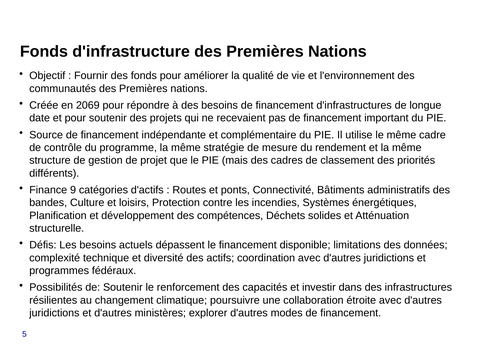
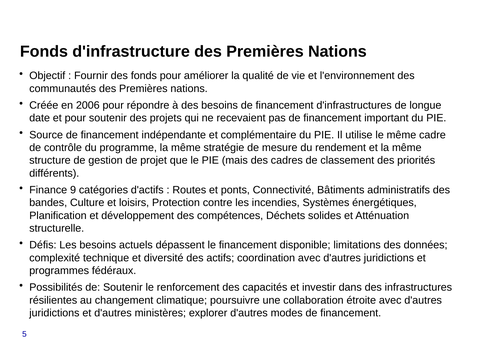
2069: 2069 -> 2006 (88, 105)
